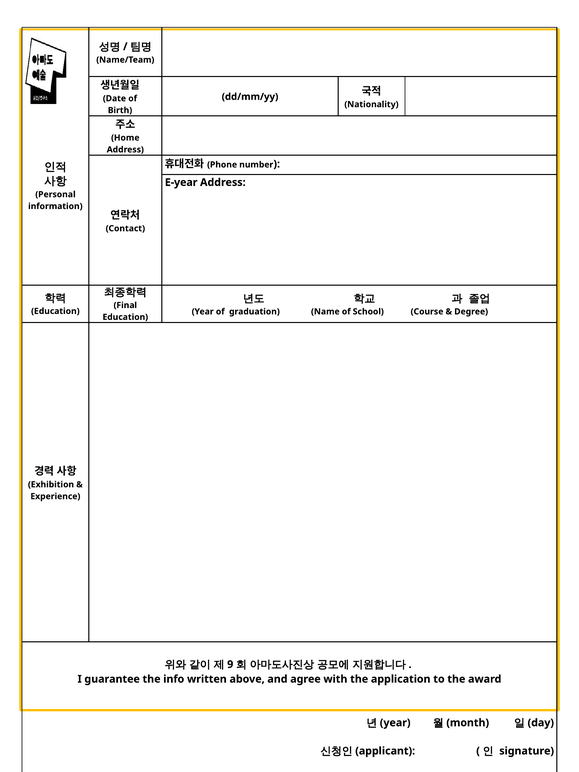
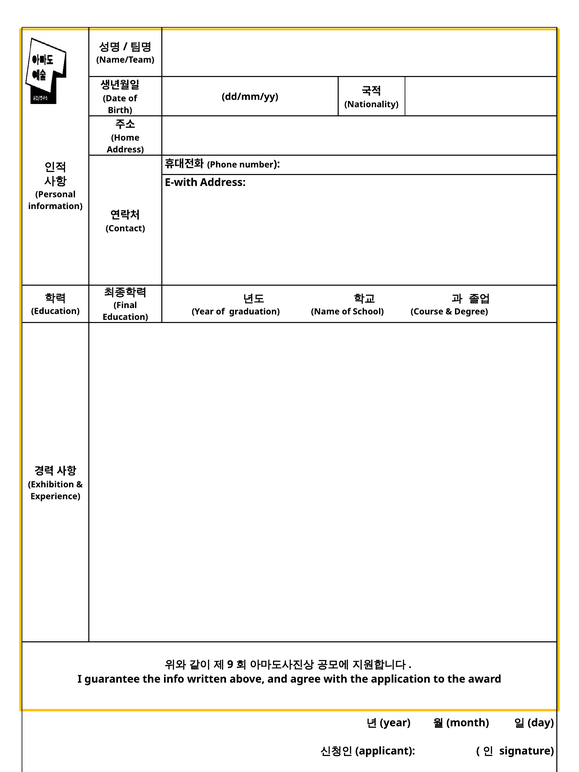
E-year: E-year -> E-with (181, 182)
